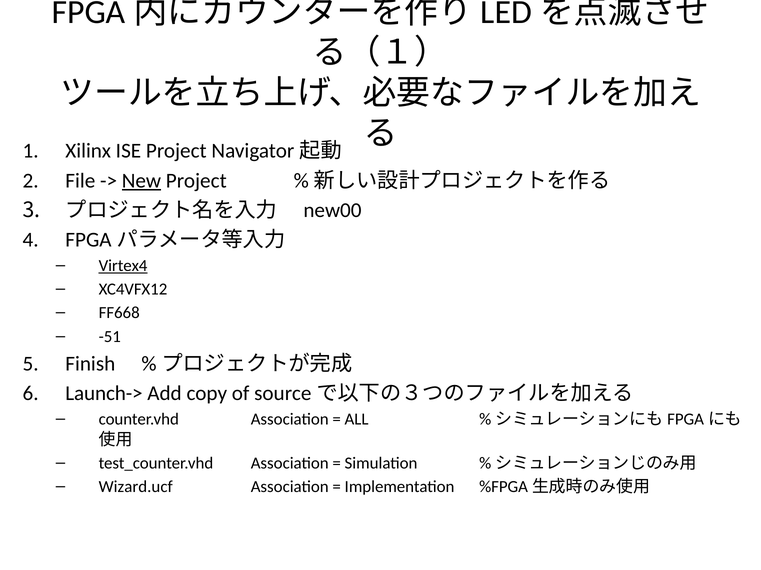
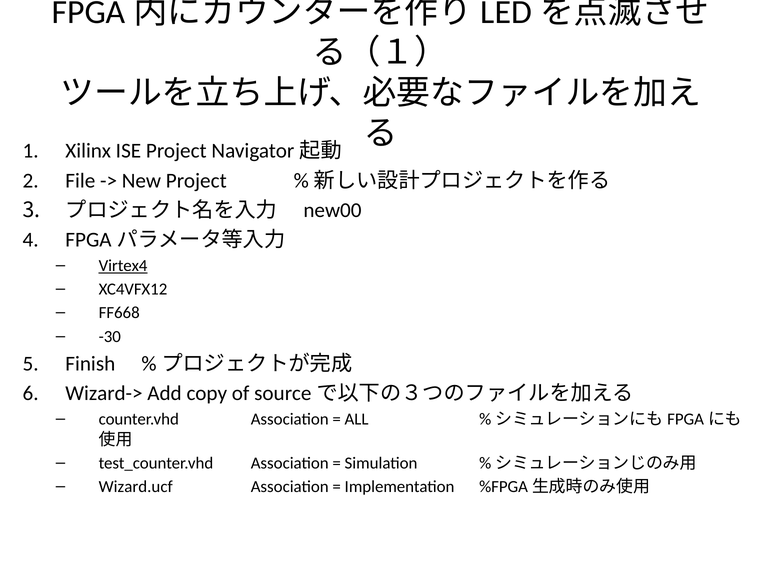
New underline: present -> none (141, 181)
-51: -51 -> -30 (110, 337)
Launch->: Launch-> -> Wizard-> (104, 394)
